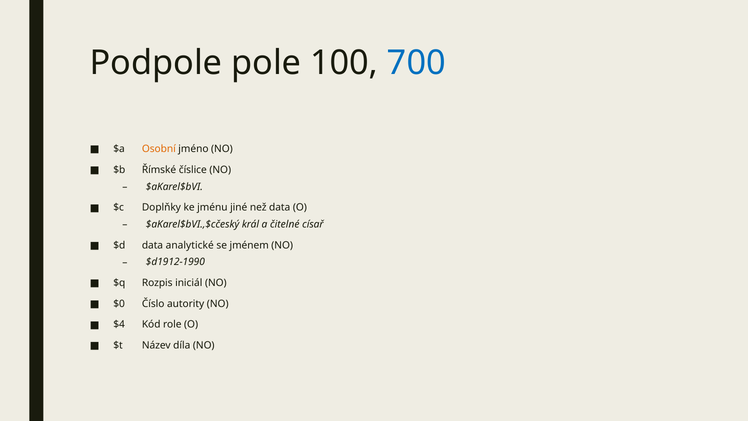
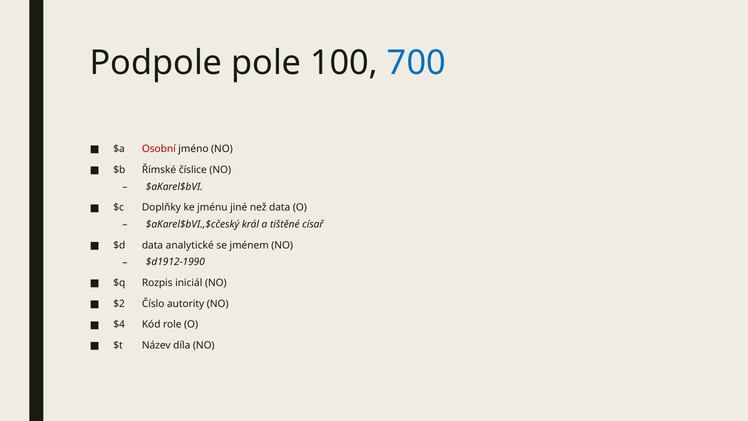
Osobní colour: orange -> red (159, 149)
čitelné: čitelné -> tištěné (285, 224)
$0: $0 -> $2 (119, 304)
